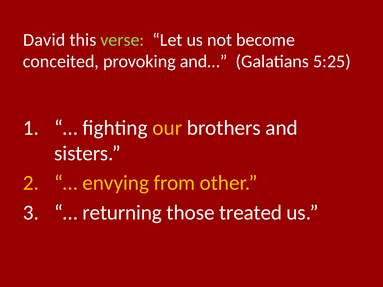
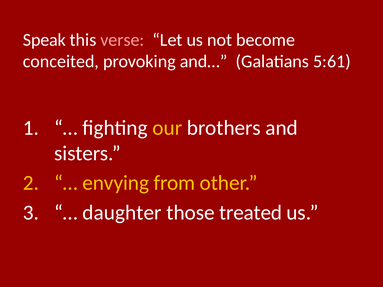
David: David -> Speak (44, 40)
verse colour: light green -> pink (122, 40)
5:25: 5:25 -> 5:61 (332, 62)
returning: returning -> daughter (122, 213)
